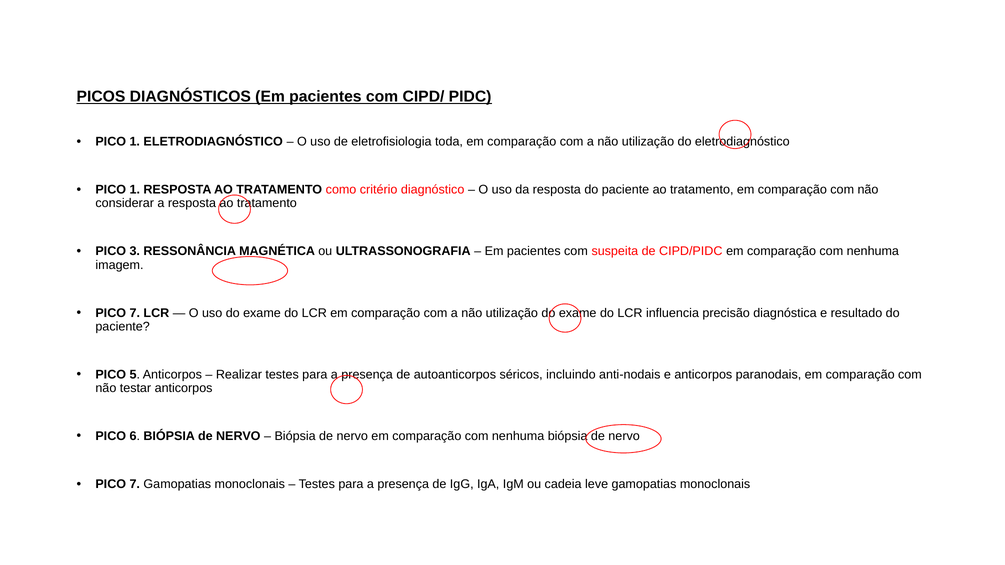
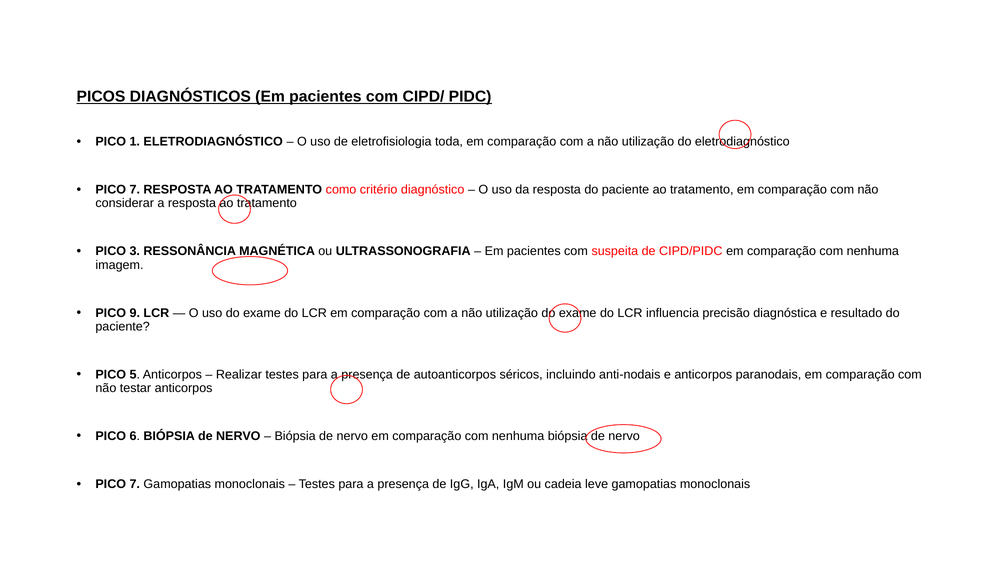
1: 1 -> 7 (135, 190)
7: 7 -> 9 (135, 313)
